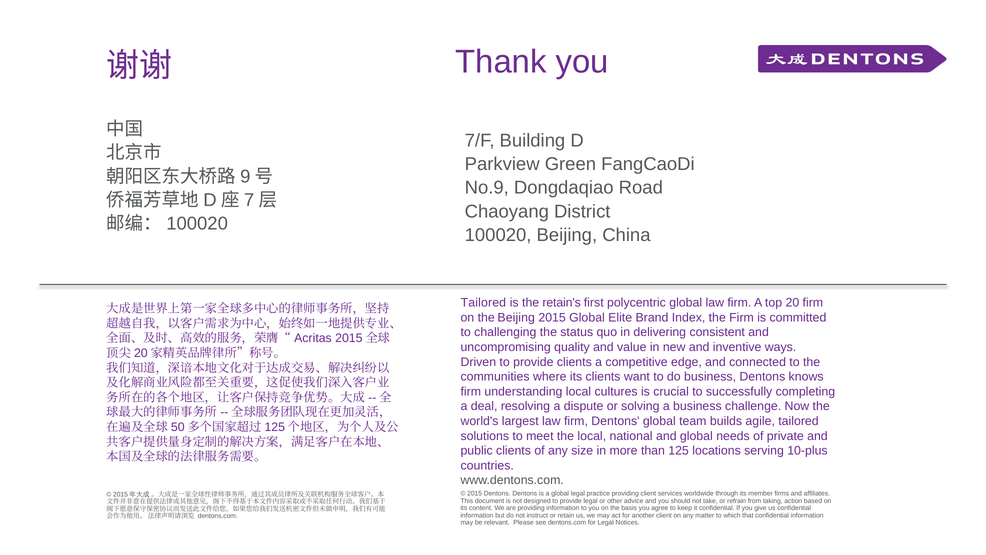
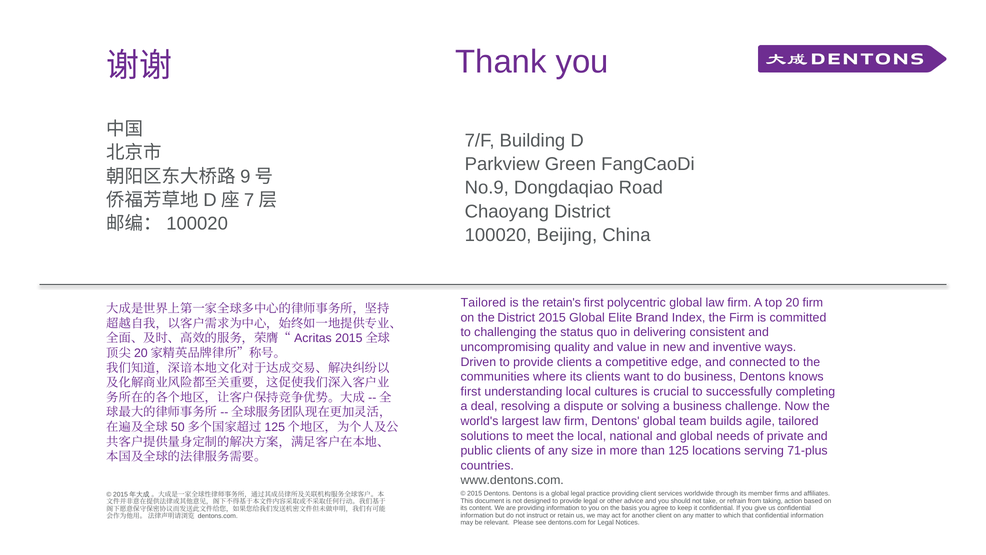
the Beijing: Beijing -> District (516, 317)
firm: firm -> first (471, 391)
10-plus: 10-plus -> 71-plus (807, 451)
